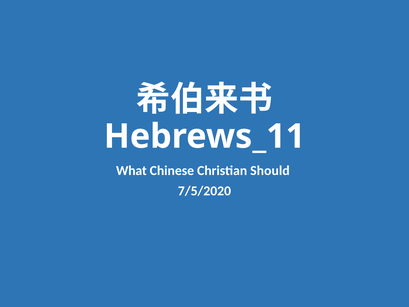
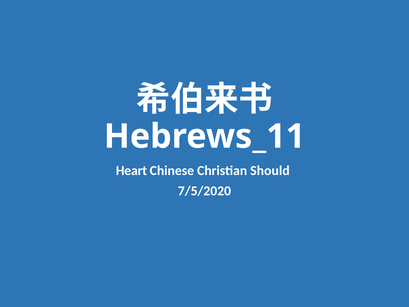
What: What -> Heart (131, 170)
